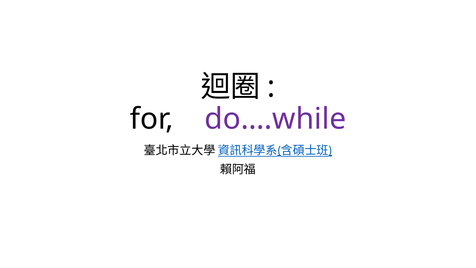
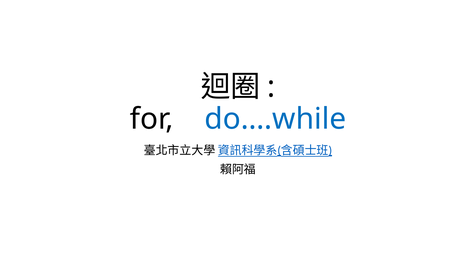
do….while colour: purple -> blue (275, 119)
